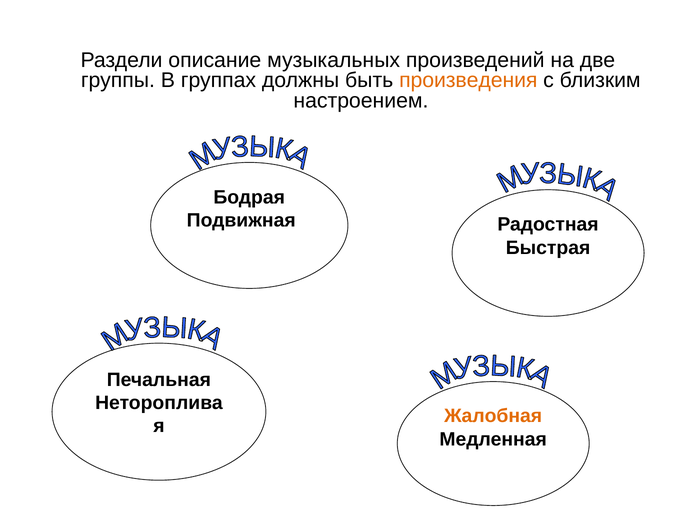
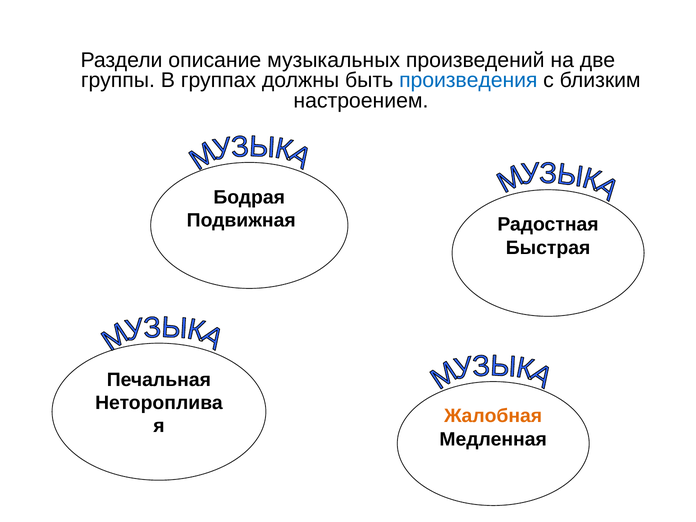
произведения colour: orange -> blue (468, 80)
